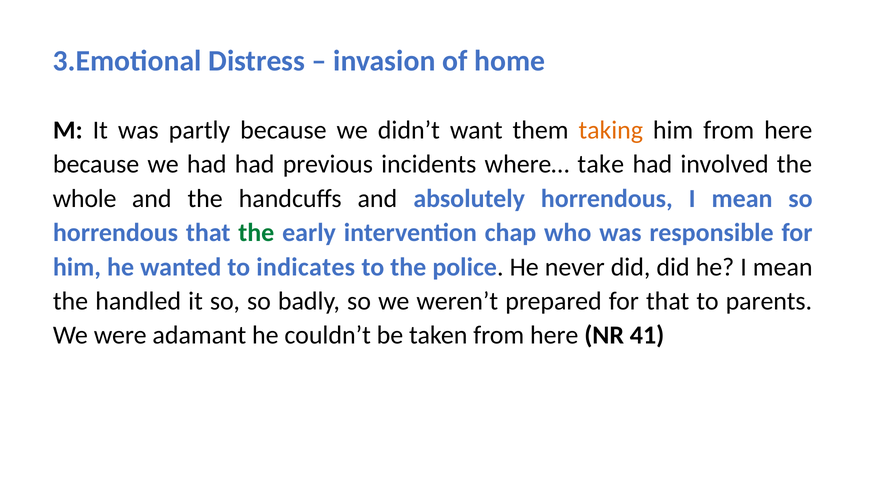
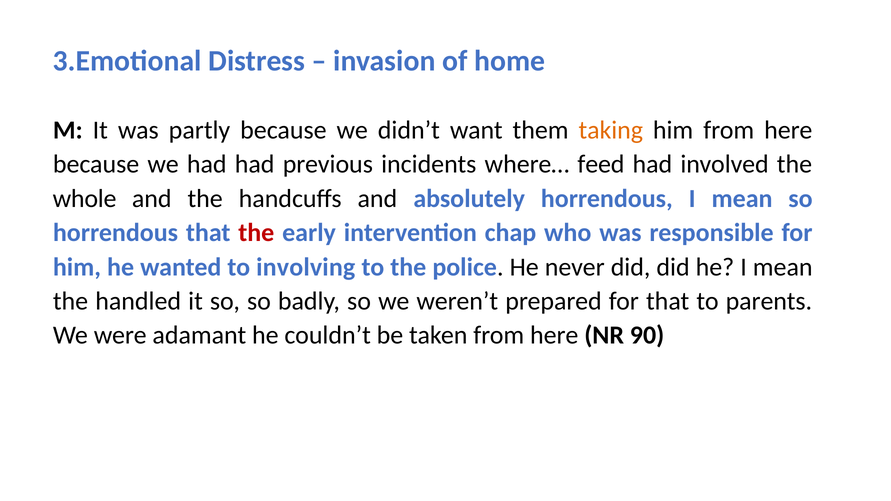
take: take -> feed (601, 164)
the colour: green -> red (256, 233)
indicates: indicates -> involving (306, 267)
41: 41 -> 90 (647, 336)
